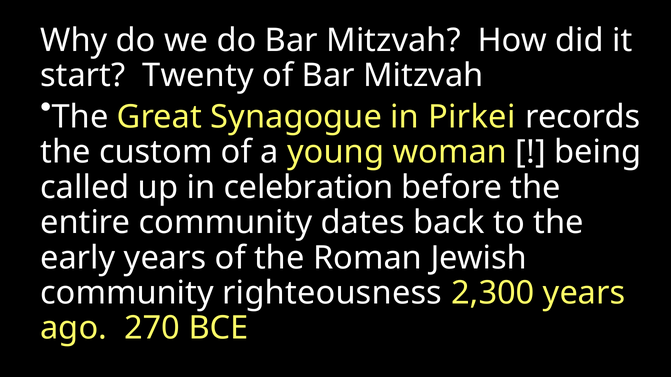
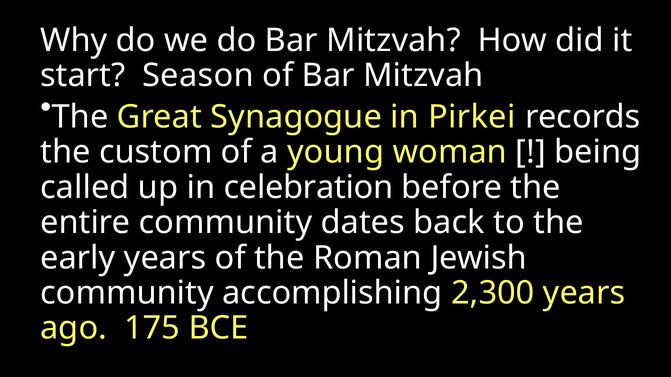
Twenty: Twenty -> Season (198, 76)
righteousness: righteousness -> accomplishing (332, 293)
270: 270 -> 175 (152, 329)
